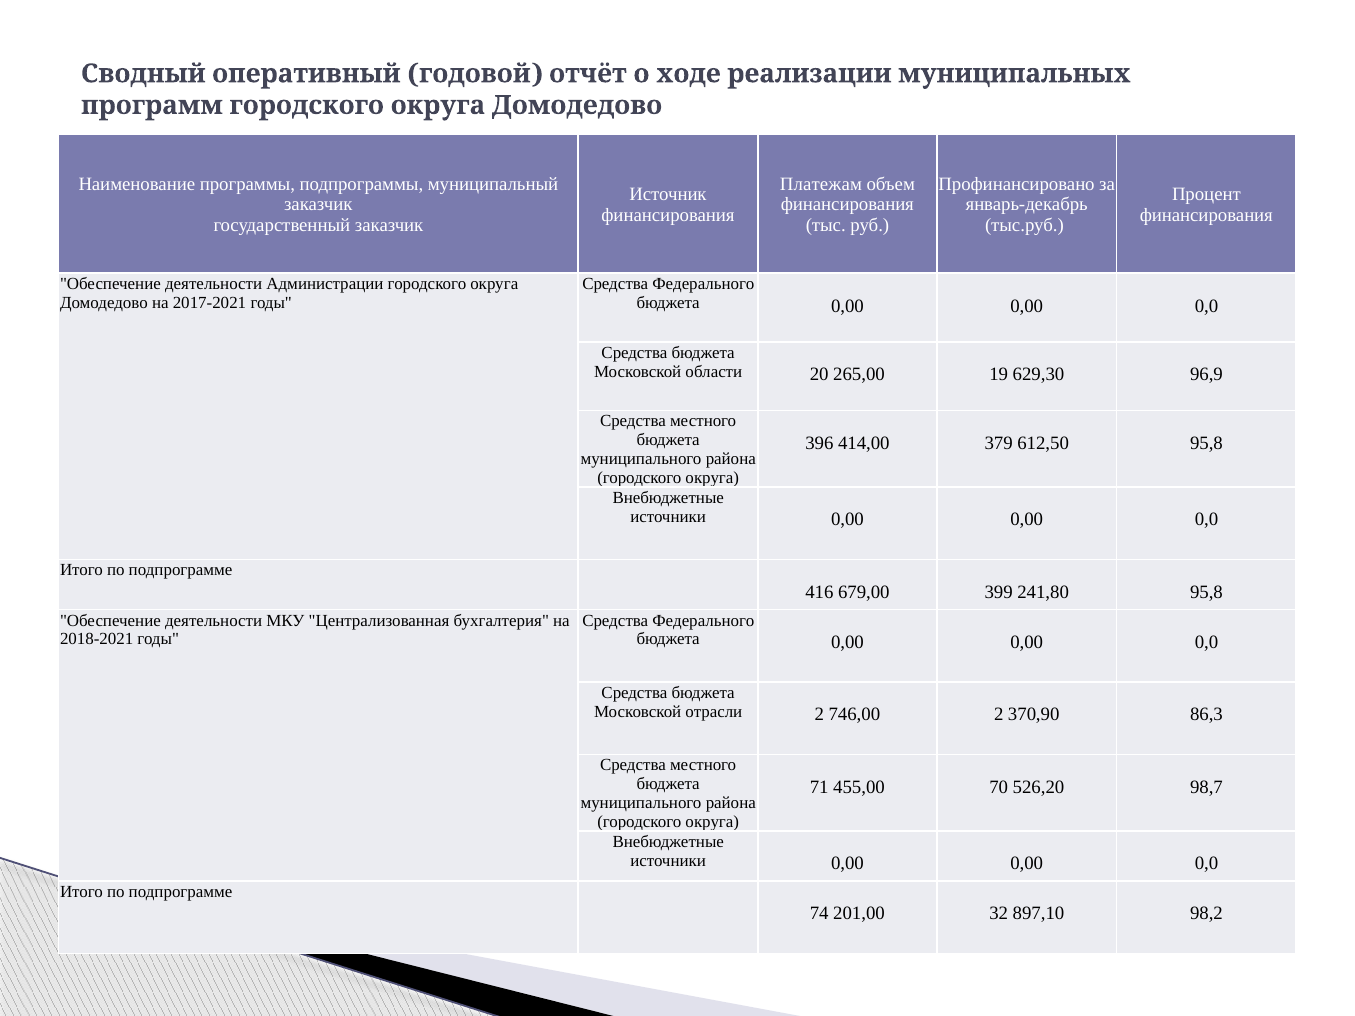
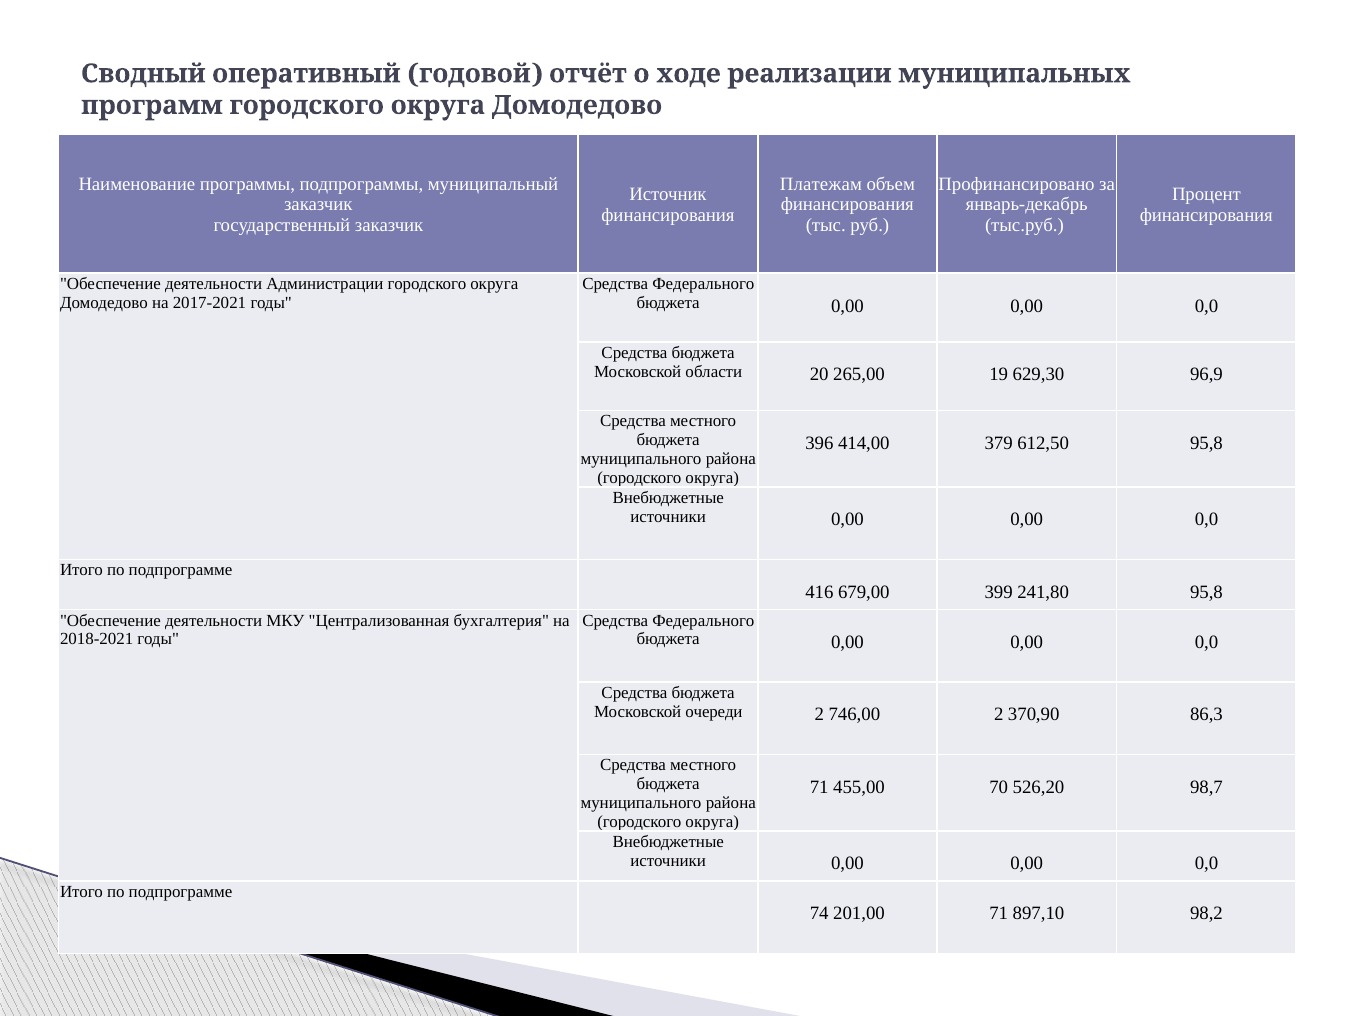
отрасли: отрасли -> очереди (714, 712)
201,00 32: 32 -> 71 (999, 914)
